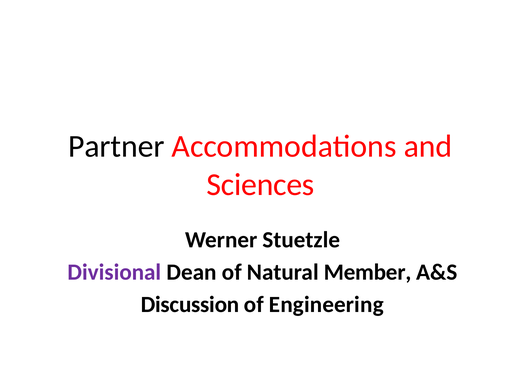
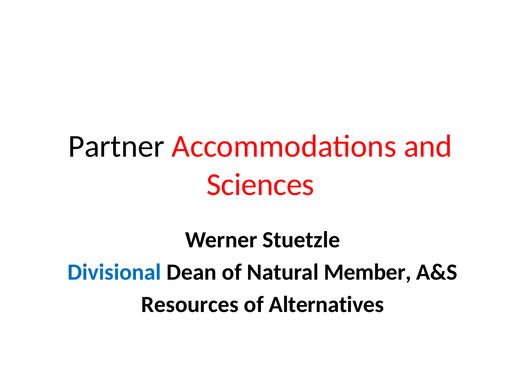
Divisional colour: purple -> blue (114, 272)
Discussion: Discussion -> Resources (190, 304)
Engineering: Engineering -> Alternatives (326, 304)
